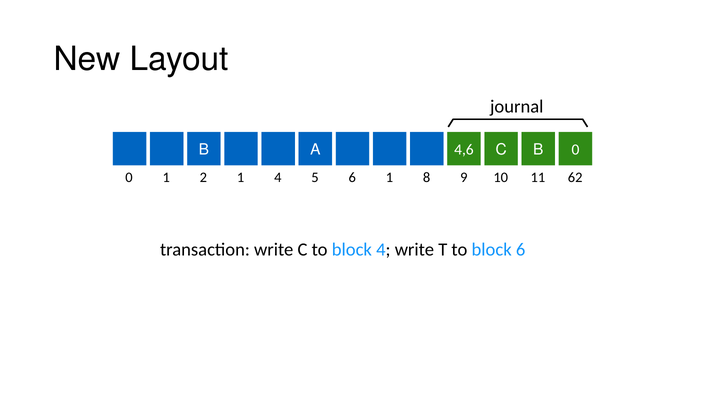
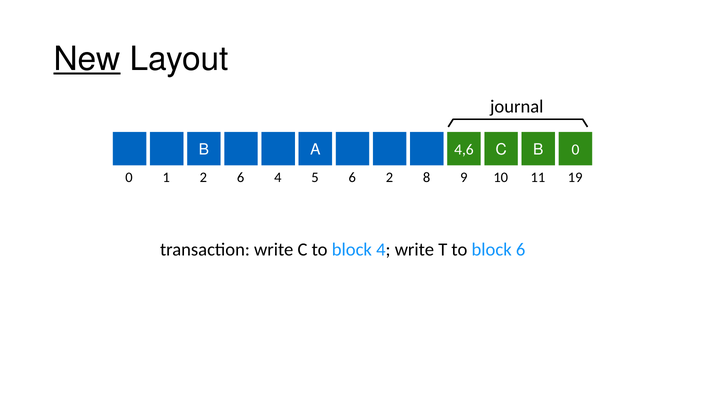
New underline: none -> present (87, 59)
2 1: 1 -> 6 (241, 178)
4 1: 1 -> 2 (389, 178)
62: 62 -> 19 (575, 178)
